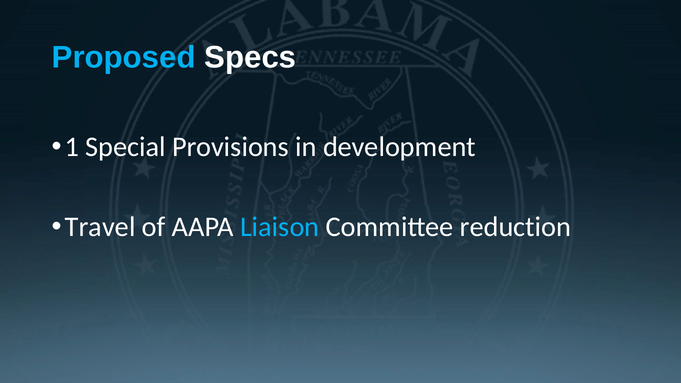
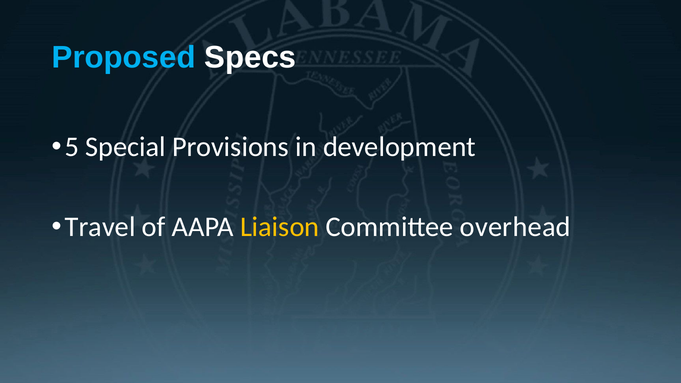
1: 1 -> 5 (72, 147)
Liaison colour: light blue -> yellow (280, 227)
reduction: reduction -> overhead (515, 227)
